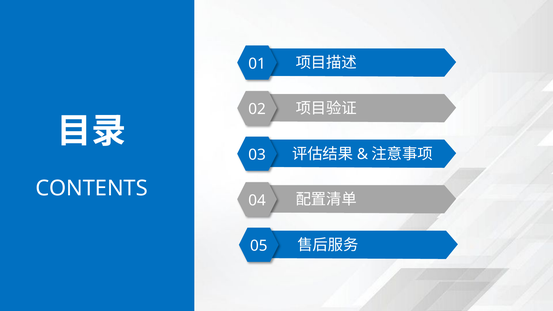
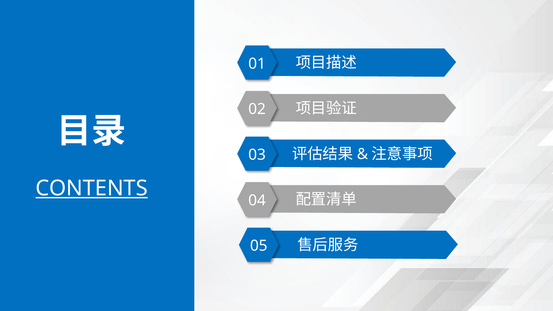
CONTENTS underline: none -> present (92, 188)
